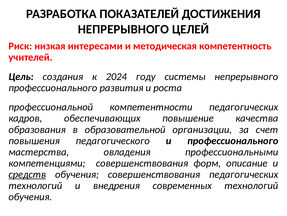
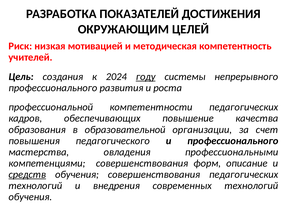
НЕПРЕРЫВНОГО: НЕПРЕРЫВНОГО -> ОКРУЖАЮЩИМ (123, 29)
интересами: интересами -> мотивацией (95, 46)
году underline: none -> present (146, 76)
